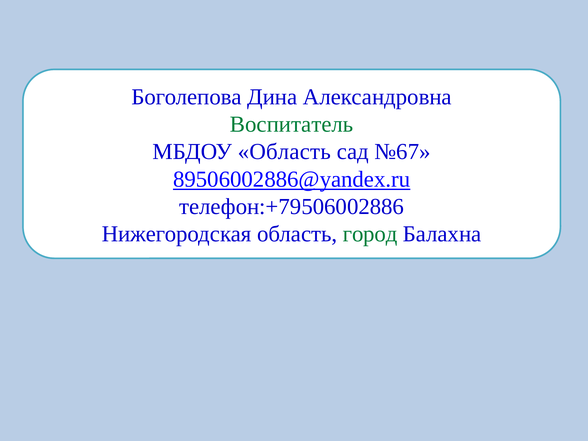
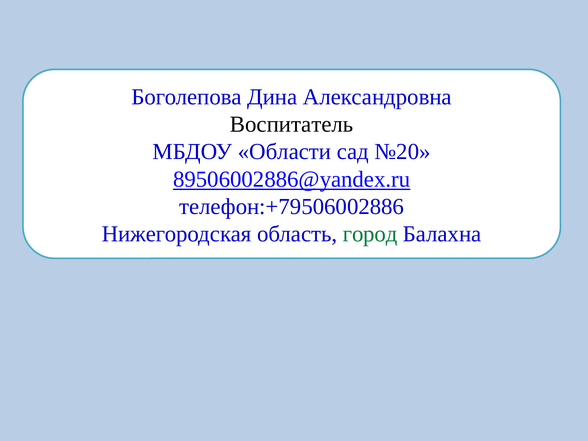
Воспитатель colour: green -> black (292, 124)
МБДОУ Область: Область -> Области (284, 152)
№67: №67 -> №20 (403, 152)
